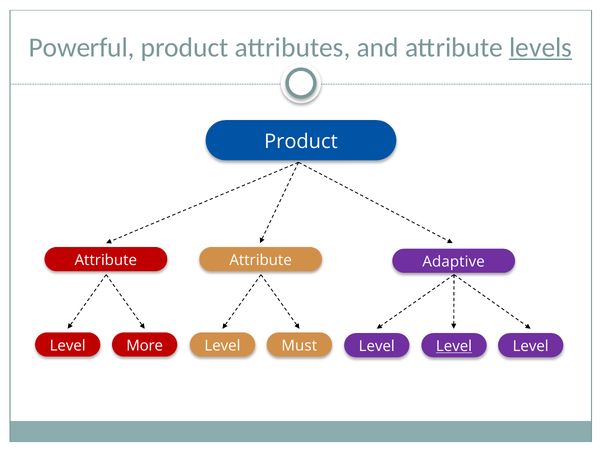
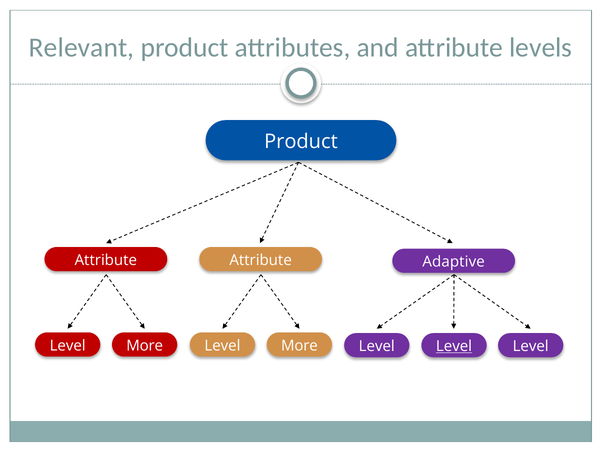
Powerful: Powerful -> Relevant (82, 47)
levels underline: present -> none (541, 47)
Must: Must -> More (299, 345)
